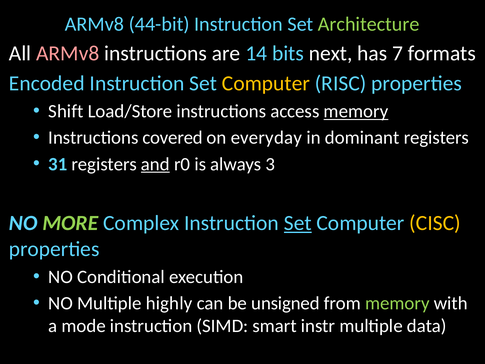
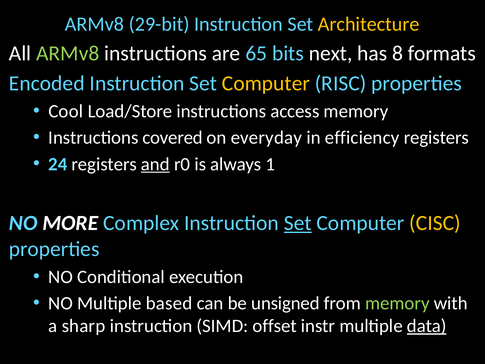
44-bit: 44-bit -> 29-bit (159, 24)
Architecture colour: light green -> yellow (369, 24)
ARMv8 colour: pink -> light green (68, 53)
14: 14 -> 65 (256, 53)
7: 7 -> 8 (397, 53)
Shift: Shift -> Cool (66, 111)
memory underline: present -> none (356, 111)
dominant: dominant -> efficiency (362, 138)
31: 31 -> 24 (58, 164)
3: 3 -> 1 (270, 164)
MORE colour: light green -> white (70, 223)
highly: highly -> based (169, 303)
mode: mode -> sharp (84, 326)
smart: smart -> offset (275, 326)
data underline: none -> present (427, 326)
